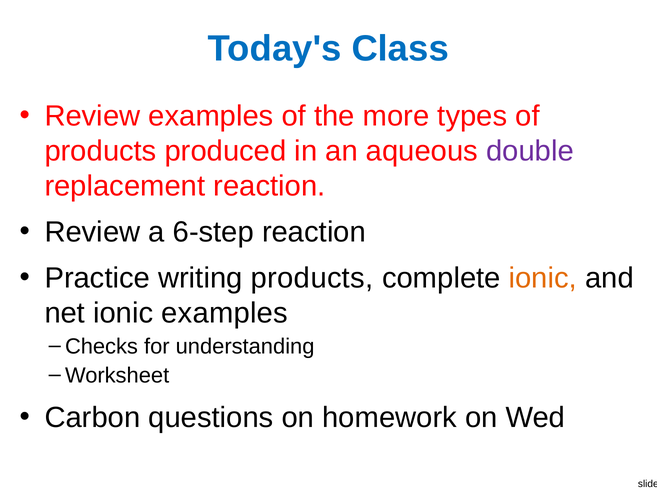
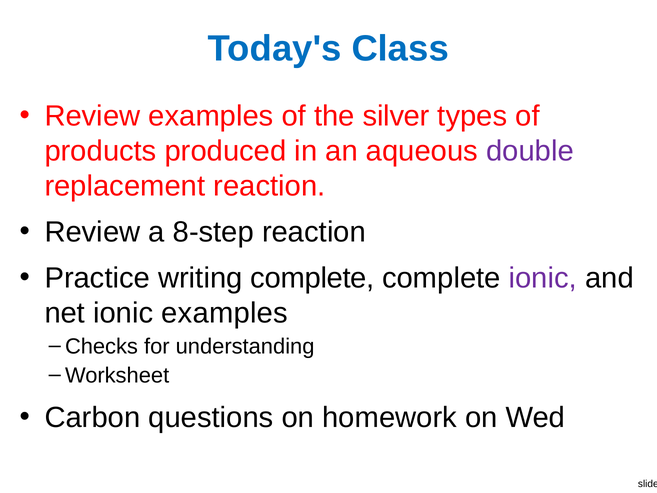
more: more -> silver (396, 116)
6-step: 6-step -> 8-step (213, 232)
writing products: products -> complete (312, 278)
ionic colour: orange -> purple (543, 278)
